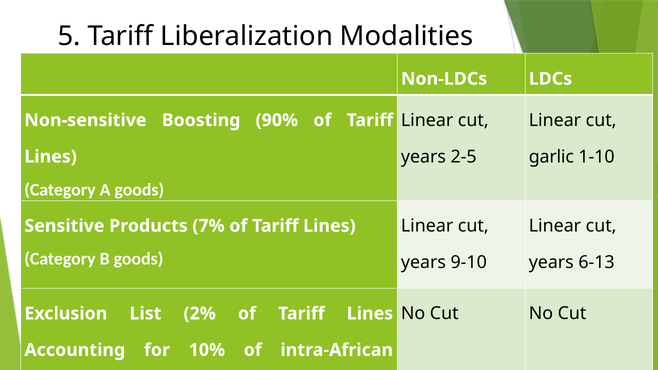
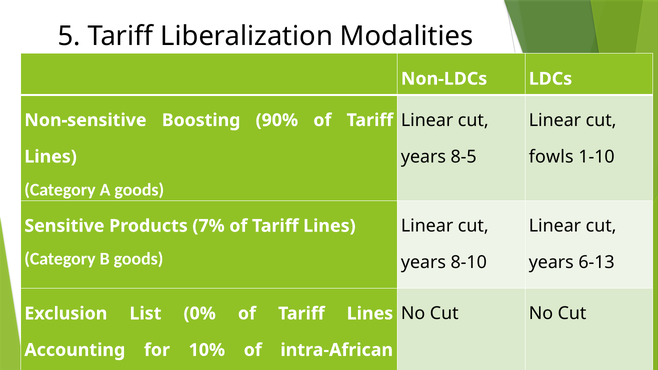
2-5: 2-5 -> 8-5 (464, 157)
garlic: garlic -> fowls (551, 157)
9-10: 9-10 -> 8-10 (469, 262)
2%: 2% -> 0% (200, 314)
